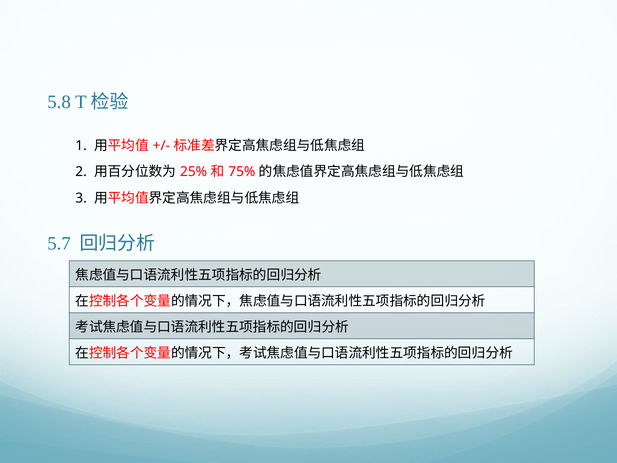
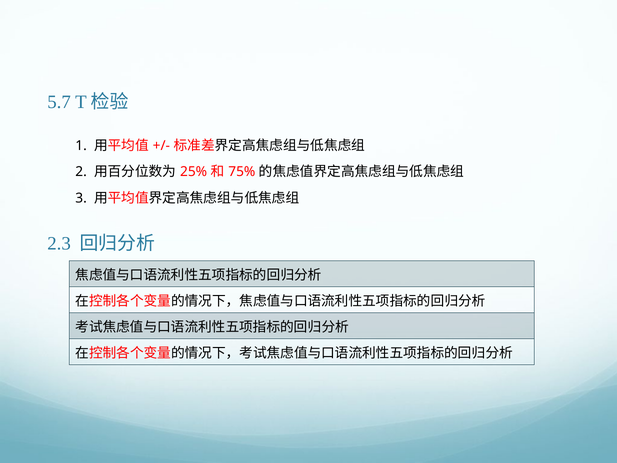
5.8: 5.8 -> 5.7 (59, 102)
5.7: 5.7 -> 2.3 (59, 243)
